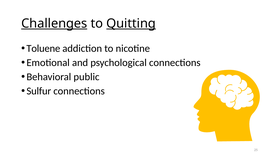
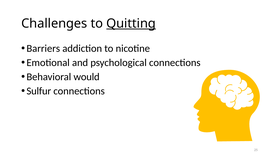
Challenges underline: present -> none (54, 23)
Toluene: Toluene -> Barriers (43, 48)
public: public -> would (87, 77)
